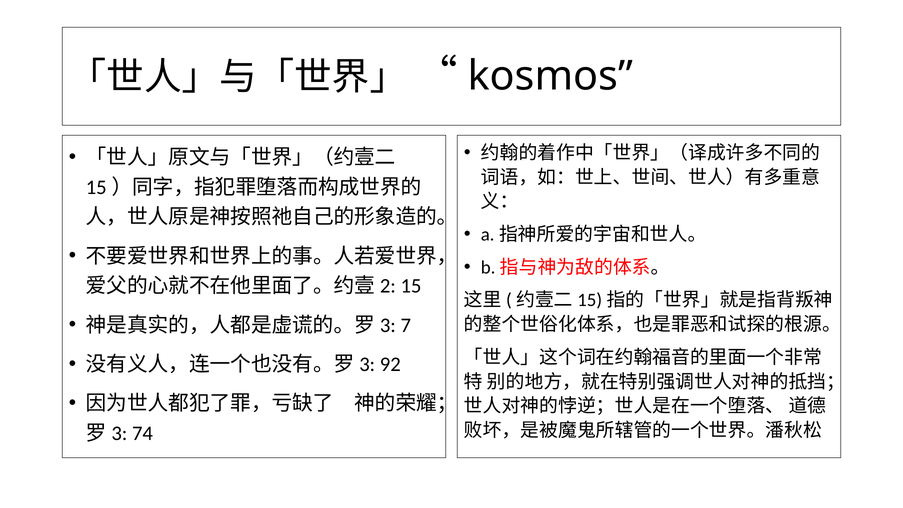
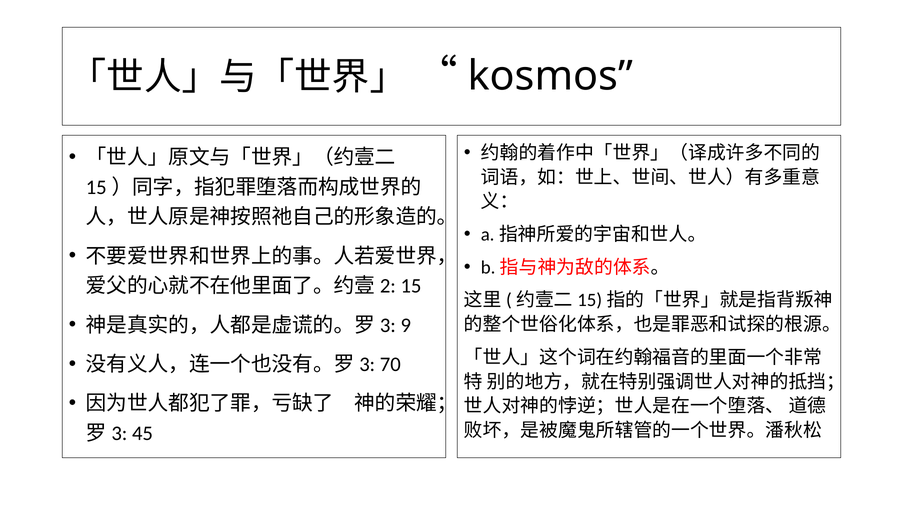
7: 7 -> 9 (406, 325)
92: 92 -> 70 (390, 364)
74: 74 -> 45 (142, 433)
